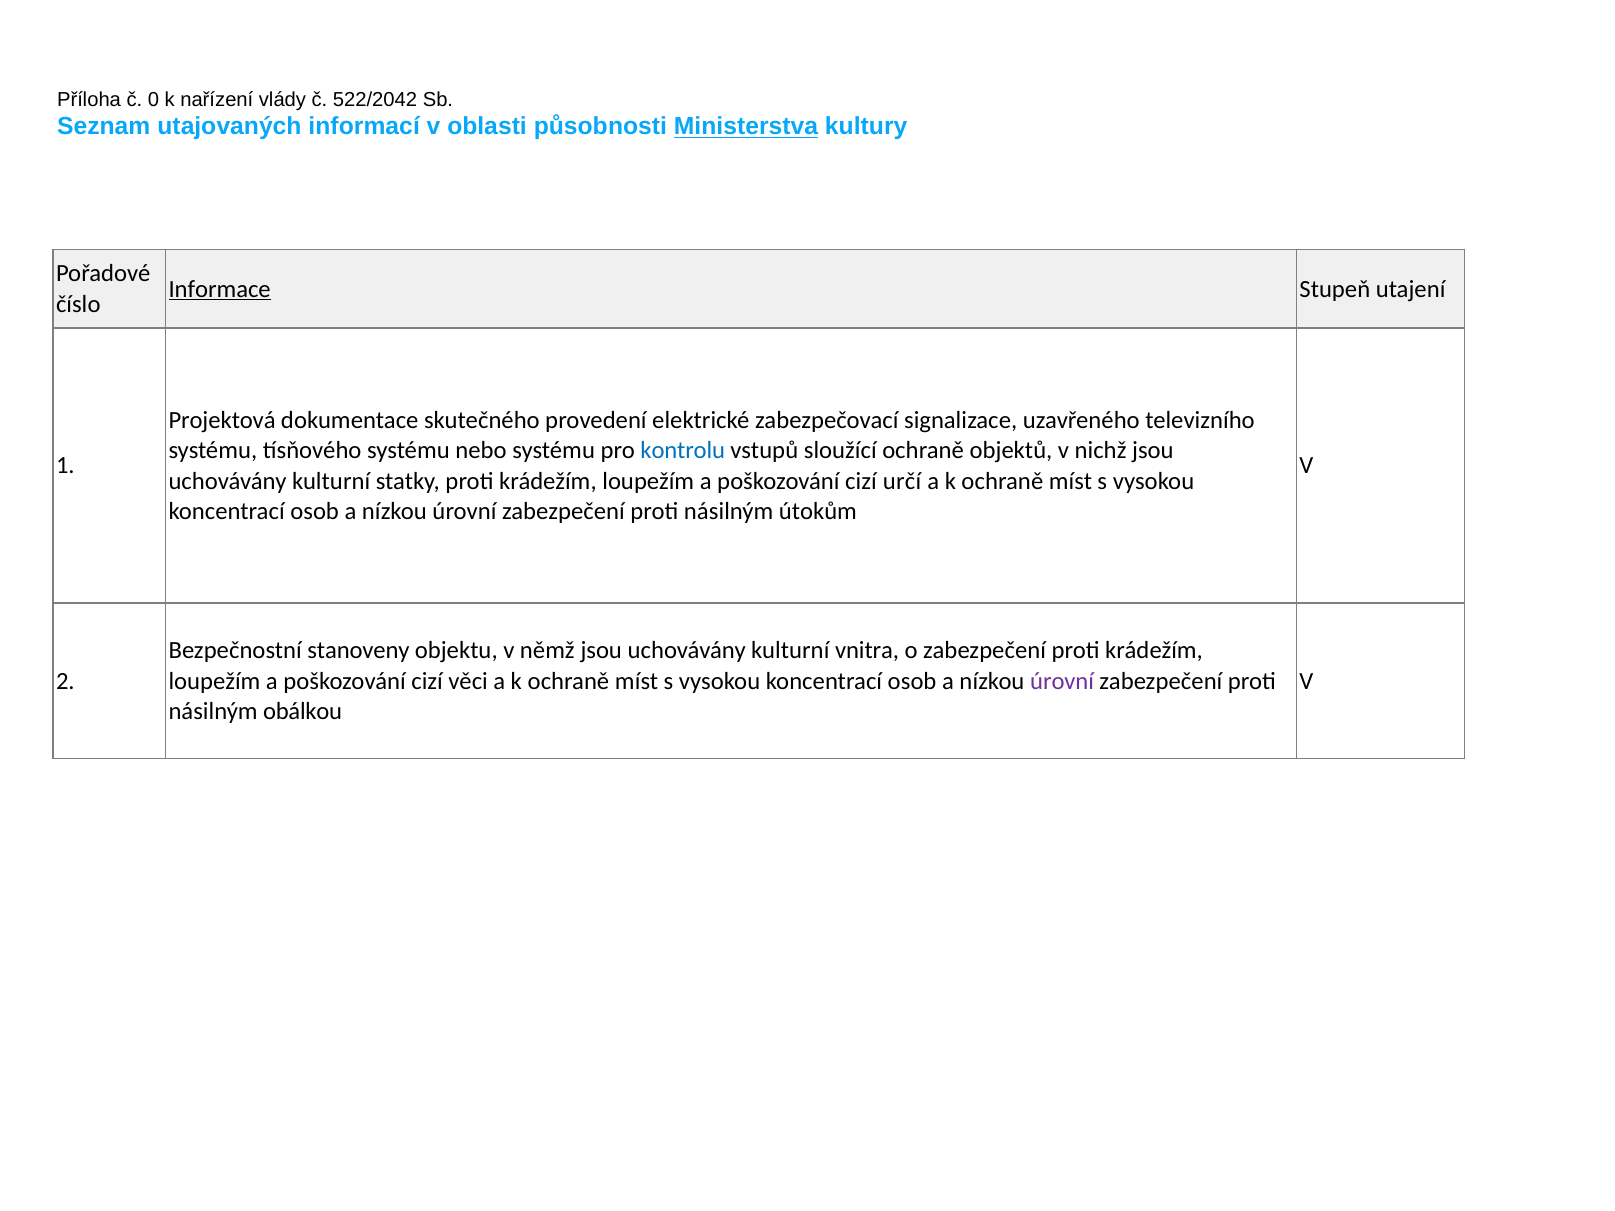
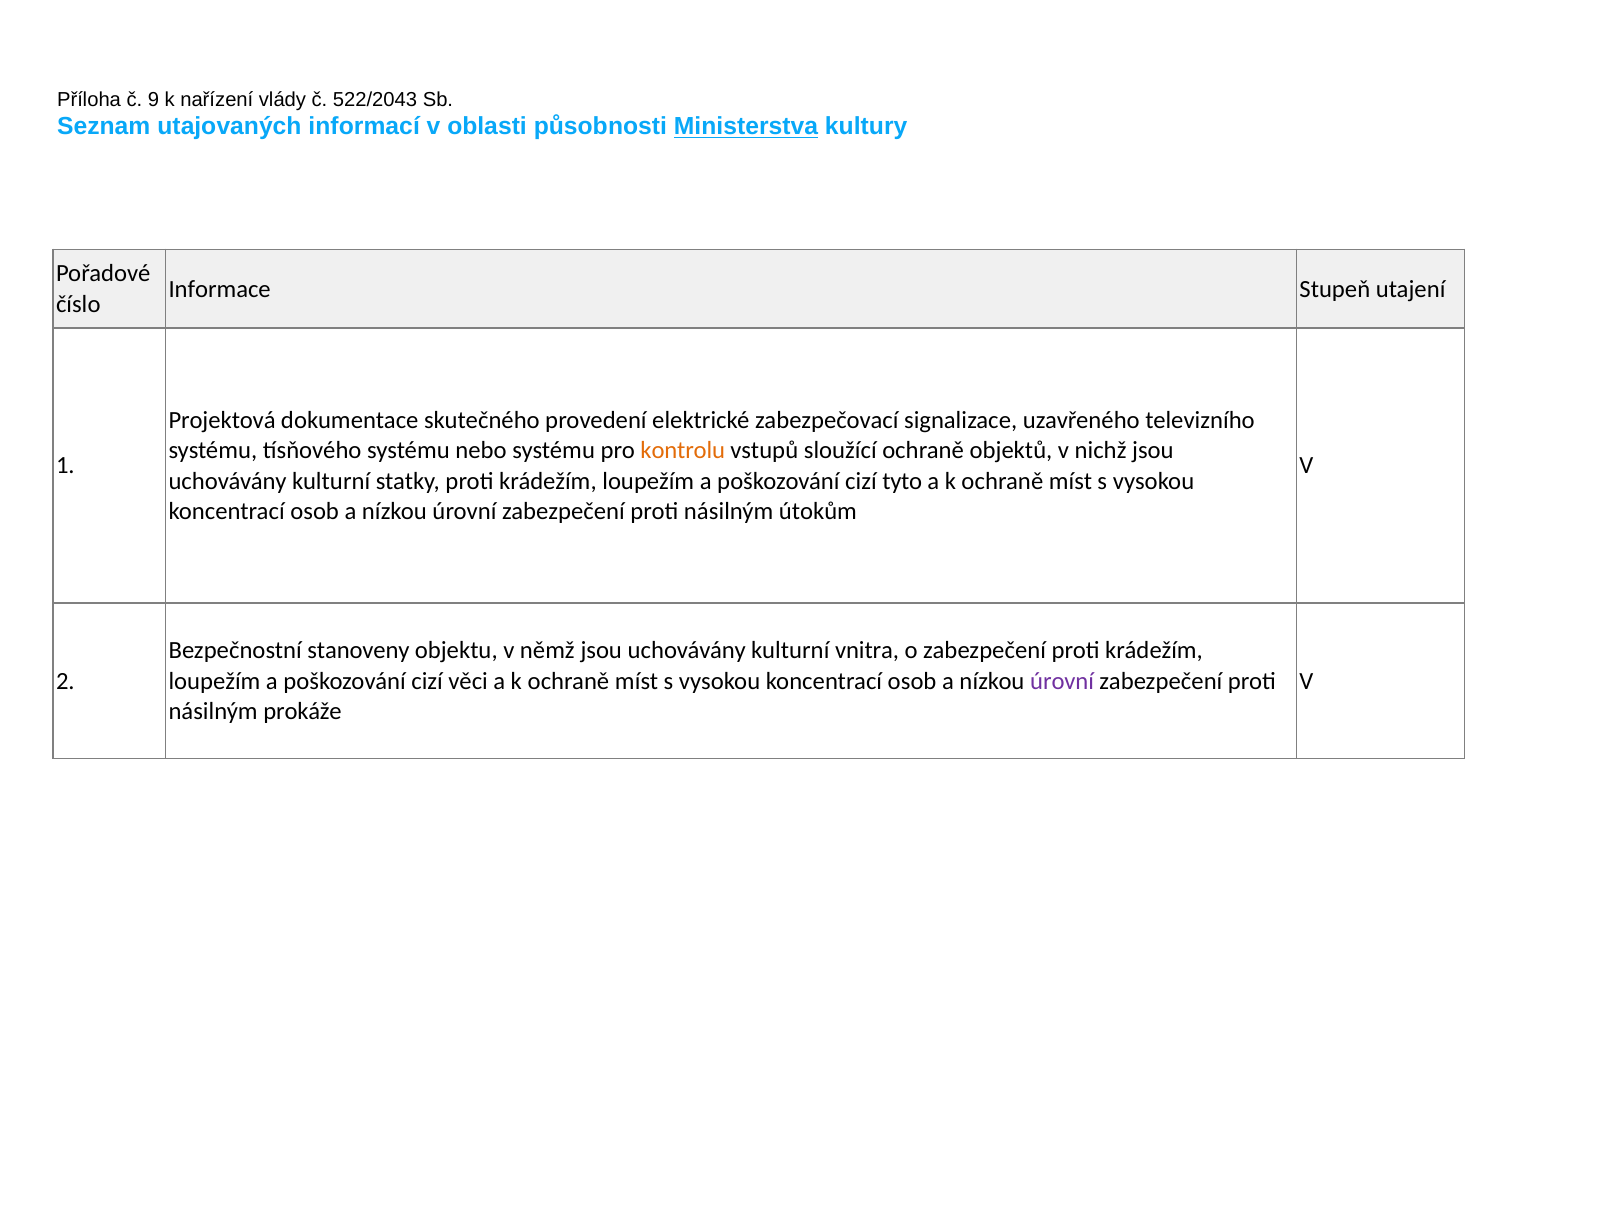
0: 0 -> 9 (153, 100)
522/2042: 522/2042 -> 522/2043 (375, 100)
Informace underline: present -> none (220, 289)
kontrolu colour: blue -> orange (683, 451)
určí: určí -> tyto (902, 481)
obálkou: obálkou -> prokáže (303, 712)
